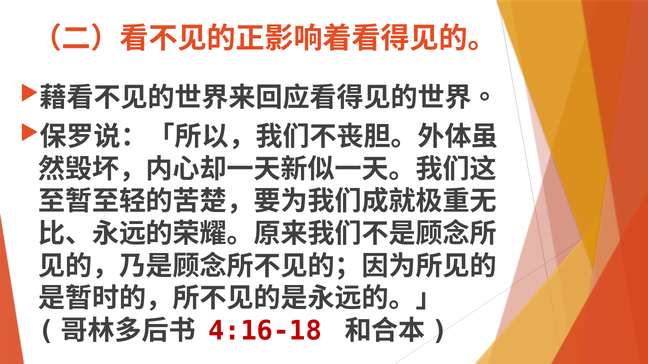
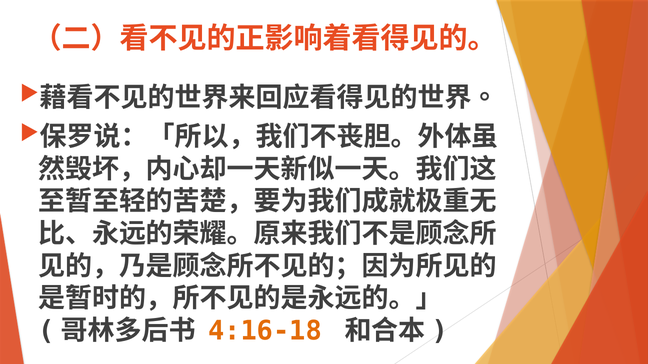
4:16-18 colour: red -> orange (265, 331)
